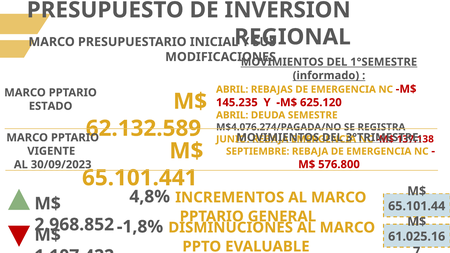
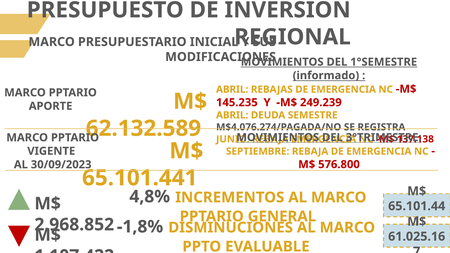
625.120: 625.120 -> 249.239 (321, 103)
ESTADO: ESTADO -> APORTE (51, 106)
